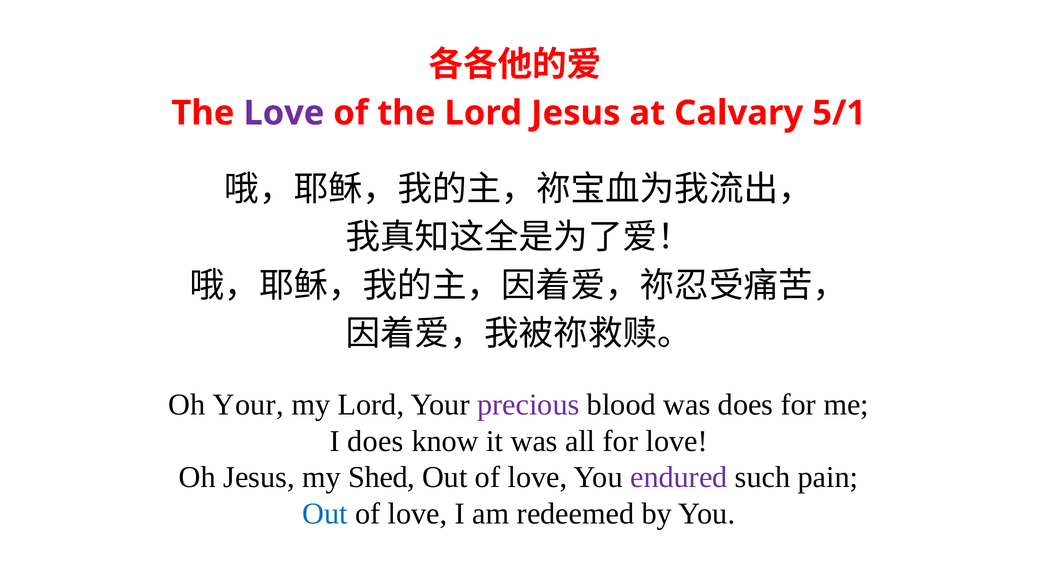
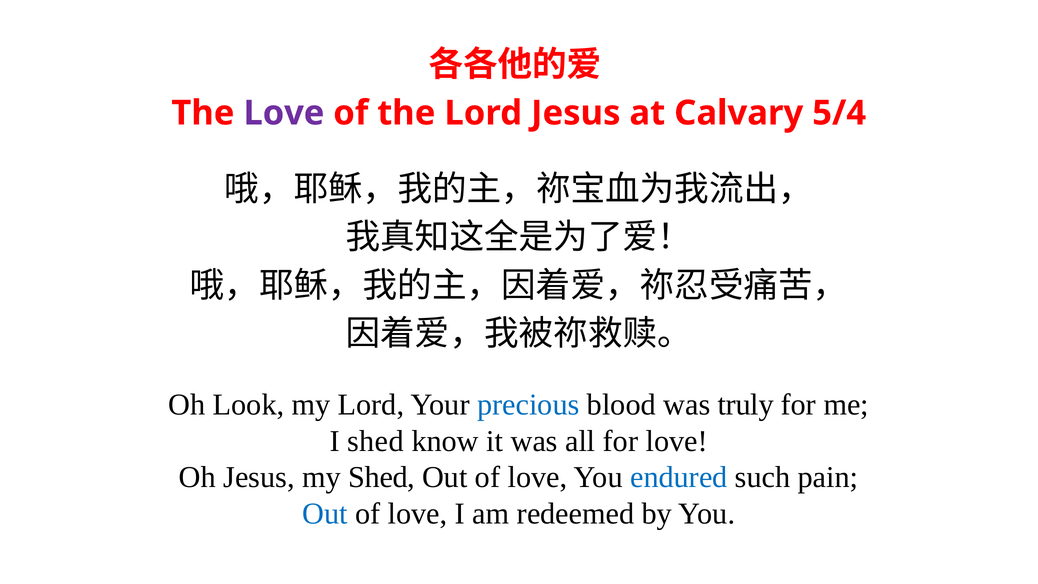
5/1: 5/1 -> 5/4 (839, 113)
Oh Your: Your -> Look (249, 405)
precious colour: purple -> blue (528, 405)
was does: does -> truly (746, 405)
I does: does -> shed (376, 441)
endured colour: purple -> blue (679, 477)
